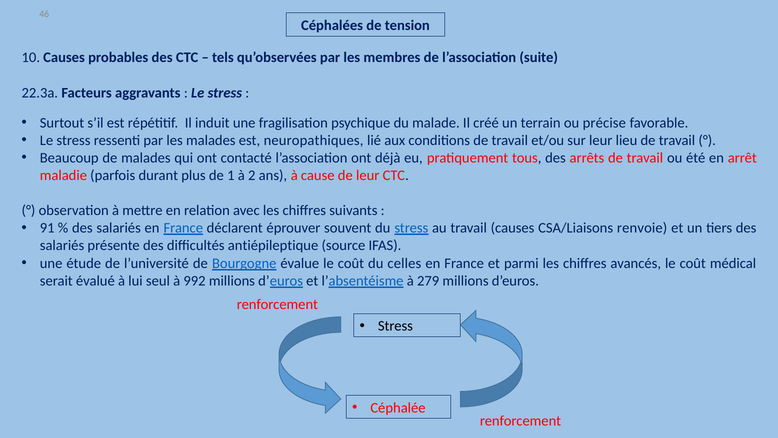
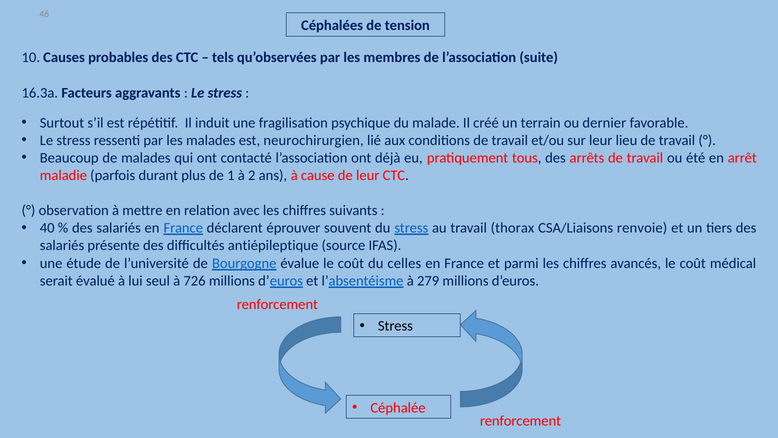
22.3a: 22.3a -> 16.3a (40, 93)
précise: précise -> dernier (604, 123)
neuropathiques: neuropathiques -> neurochirurgien (314, 140)
91: 91 -> 40 (47, 228)
travail causes: causes -> thorax (512, 228)
992: 992 -> 726 (195, 281)
